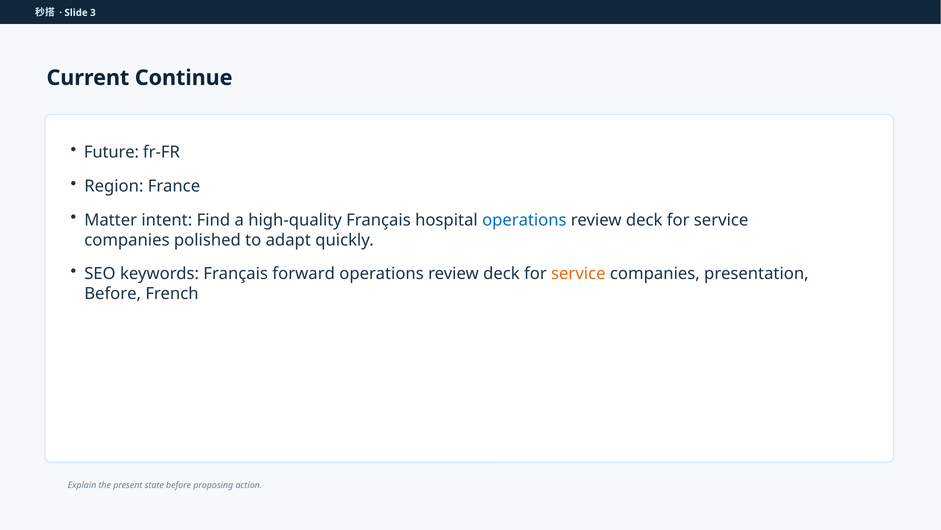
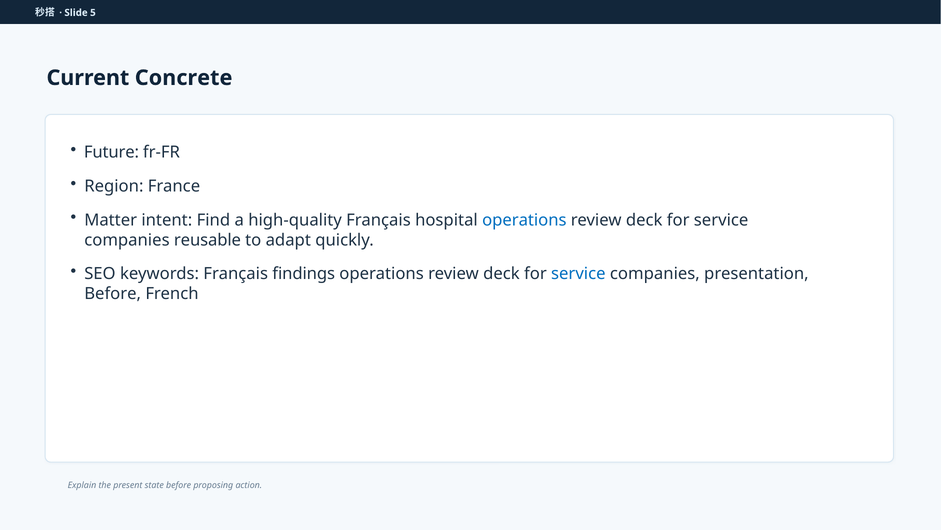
3: 3 -> 5 (93, 13)
Continue: Continue -> Concrete (184, 78)
polished: polished -> reusable (207, 240)
forward: forward -> findings (304, 273)
service colour: orange -> blue (578, 273)
